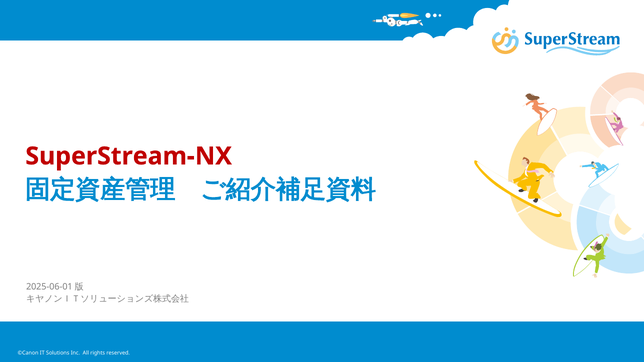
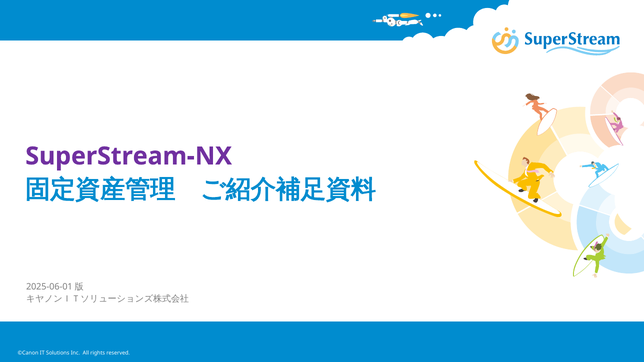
SuperStream-NX colour: red -> purple (129, 156)
